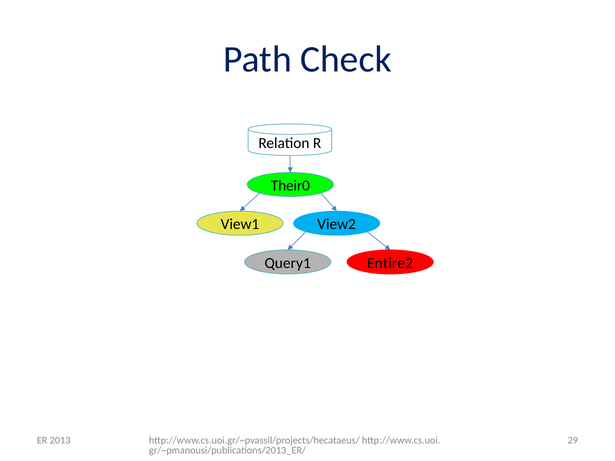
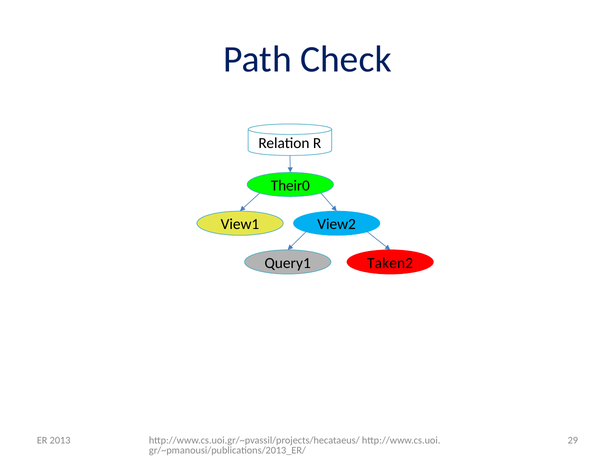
Entire2: Entire2 -> Taken2 (390, 263)
